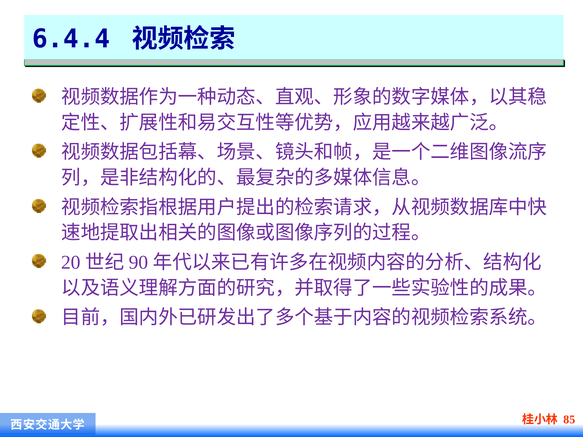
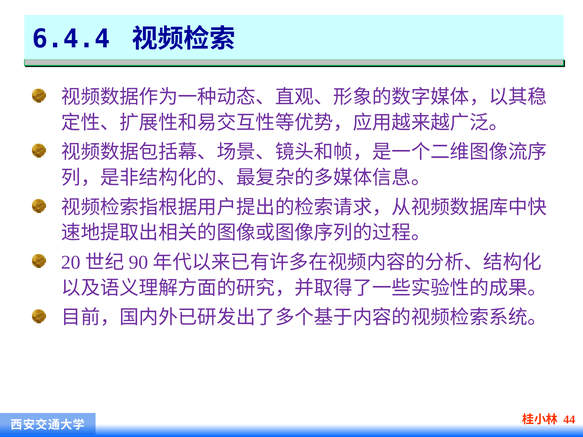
85: 85 -> 44 (569, 420)
